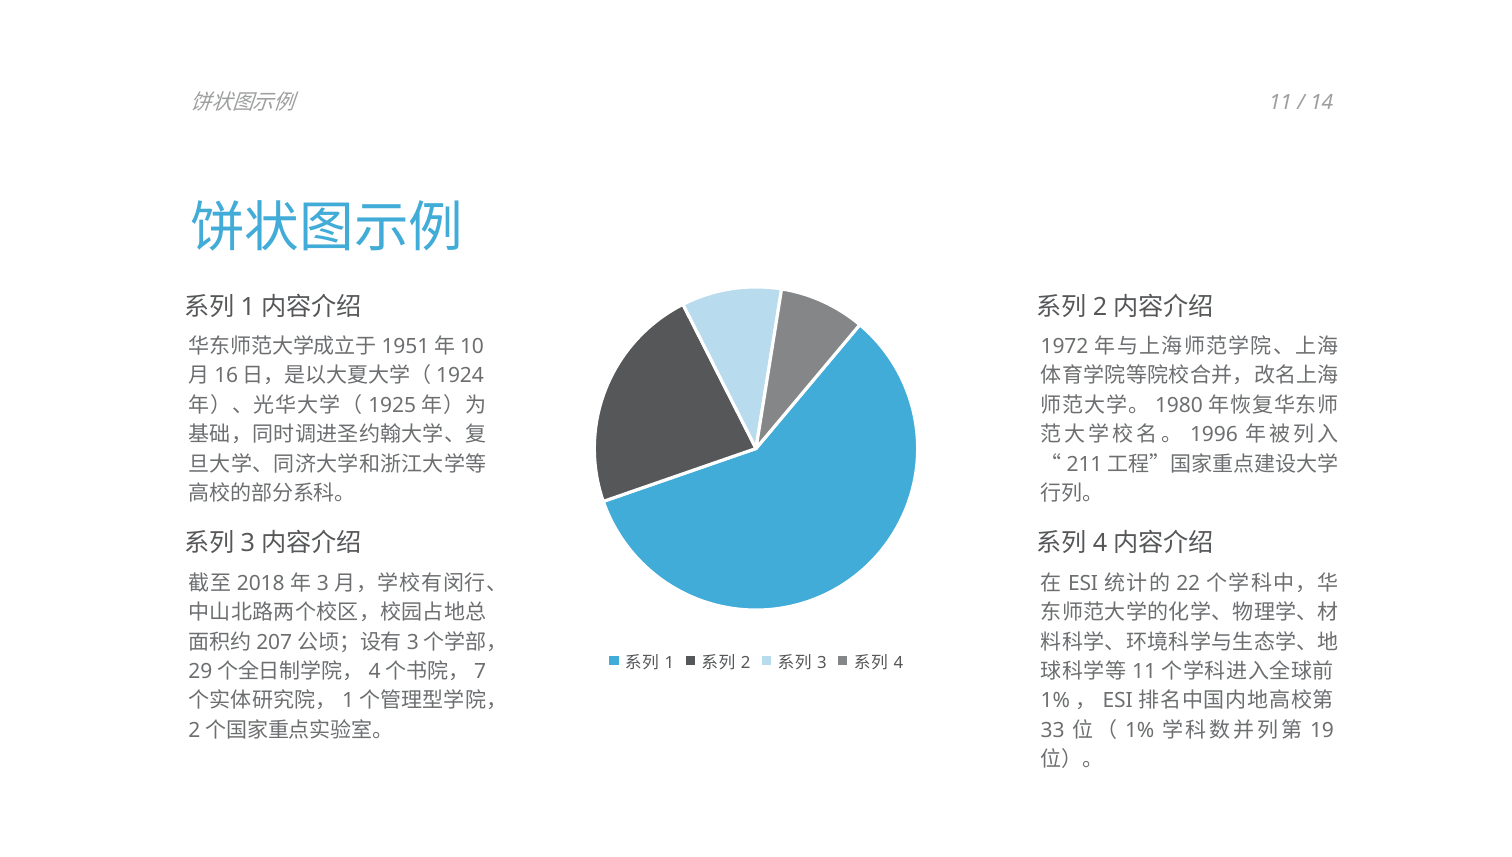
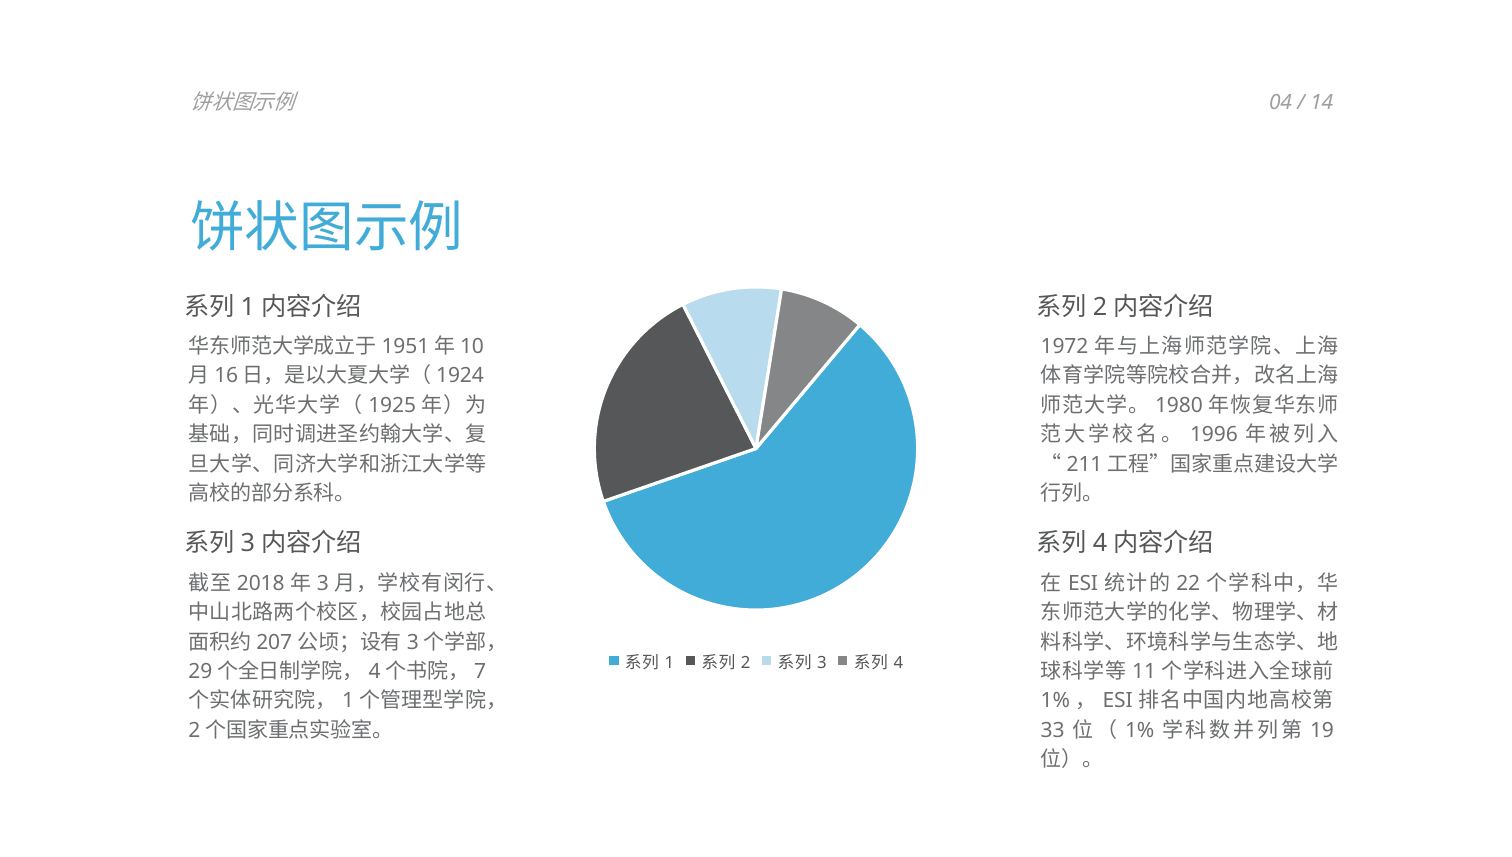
11: 11 -> 04 (1281, 102)
